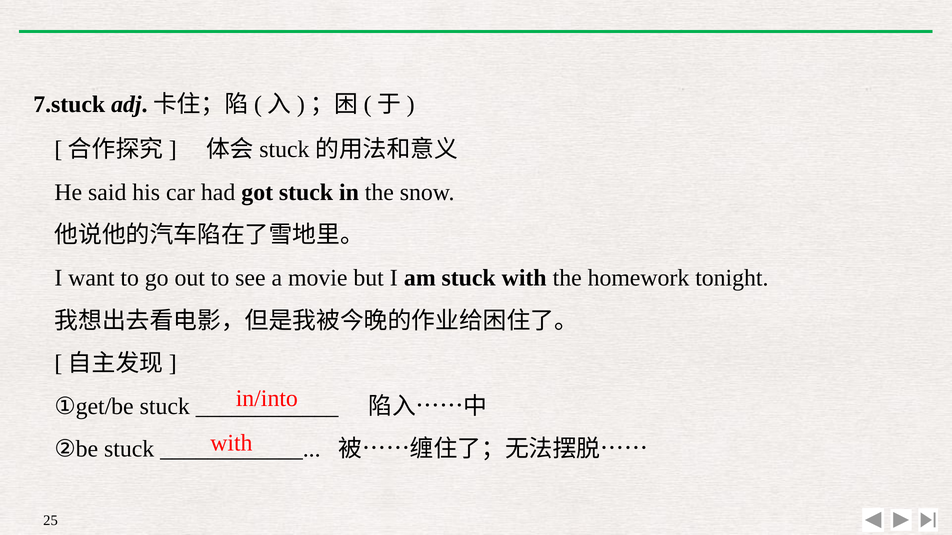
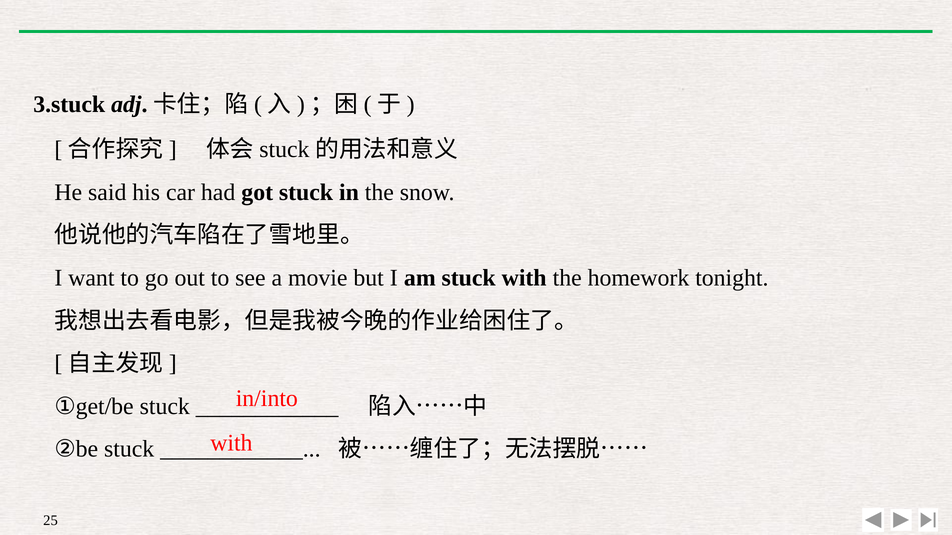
7.stuck: 7.stuck -> 3.stuck (69, 105)
